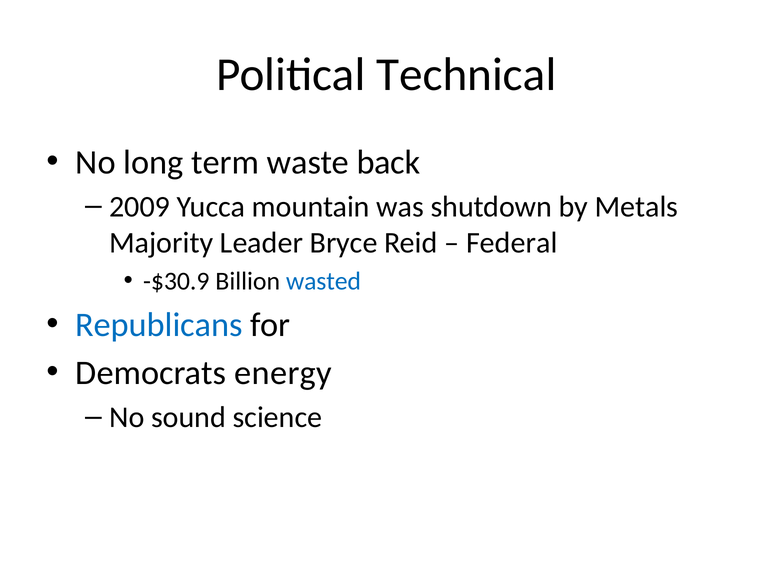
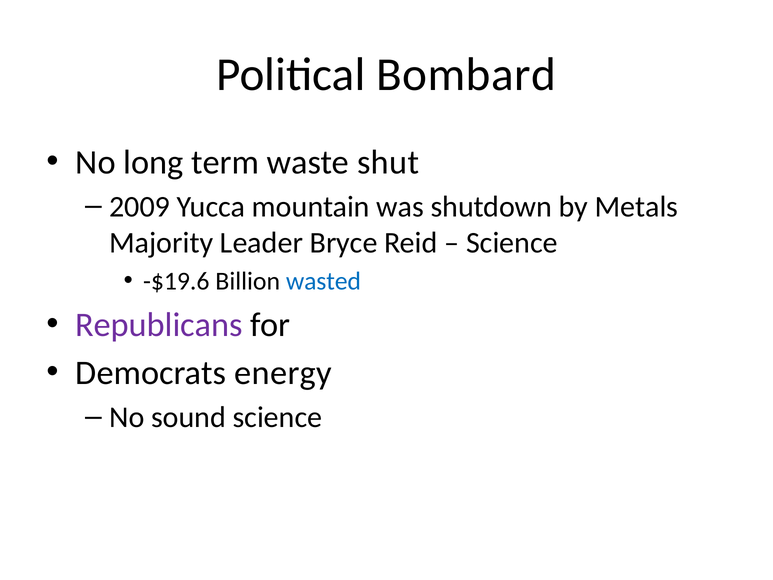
Technical: Technical -> Bombard (466, 75)
back: back -> shut (388, 162)
Federal: Federal -> Science (512, 243)
-$30.9: -$30.9 -> -$19.6 (176, 281)
Republicans colour: blue -> purple (159, 325)
